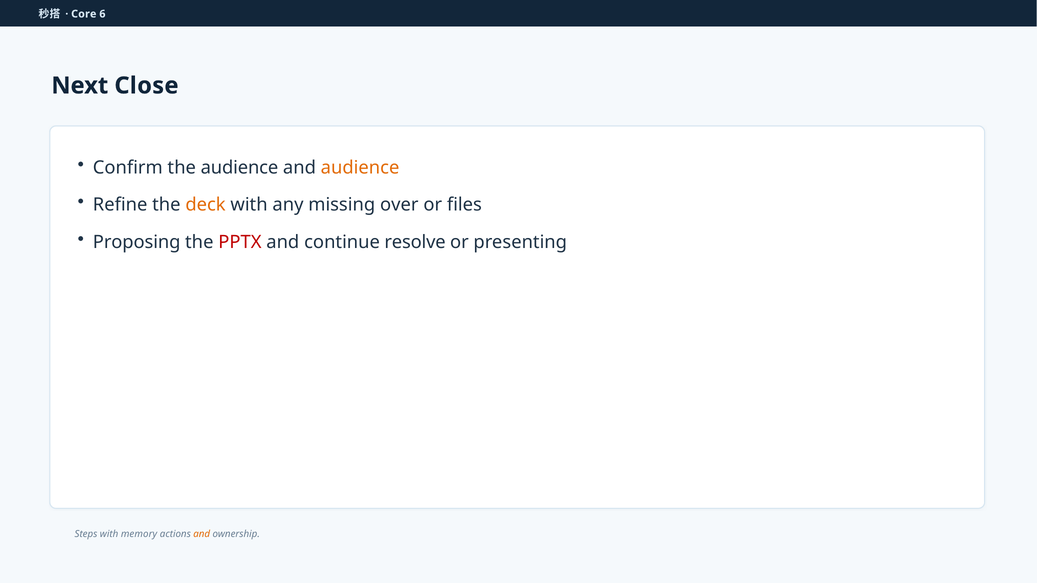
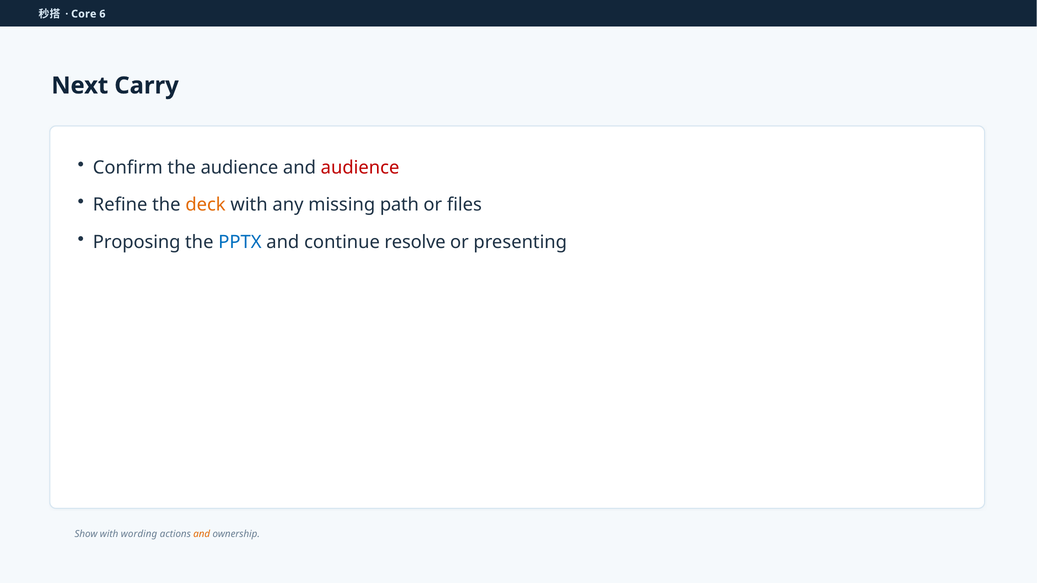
Close: Close -> Carry (147, 86)
audience colour: orange -> red (360, 168)
over: over -> path (399, 205)
PPTX colour: red -> blue (240, 242)
Steps: Steps -> Show (86, 534)
memory: memory -> wording (139, 534)
